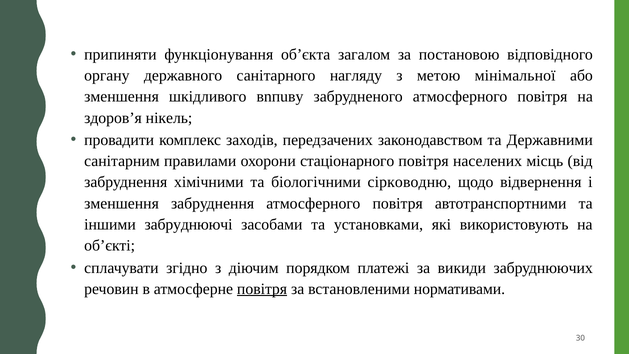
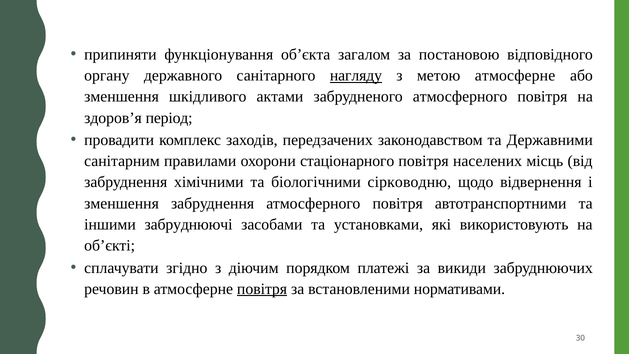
нагляду underline: none -> present (356, 76)
мінімальної: мінімальної -> aтмocферне (515, 76)
вnпuвy: вnпuвy -> актами (280, 97)
нікель: нікель -> період (169, 118)
